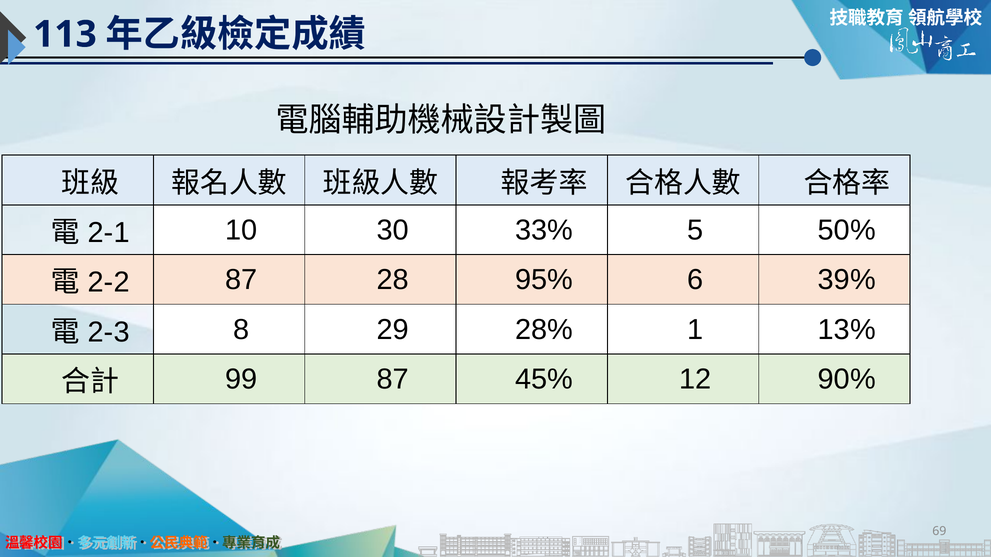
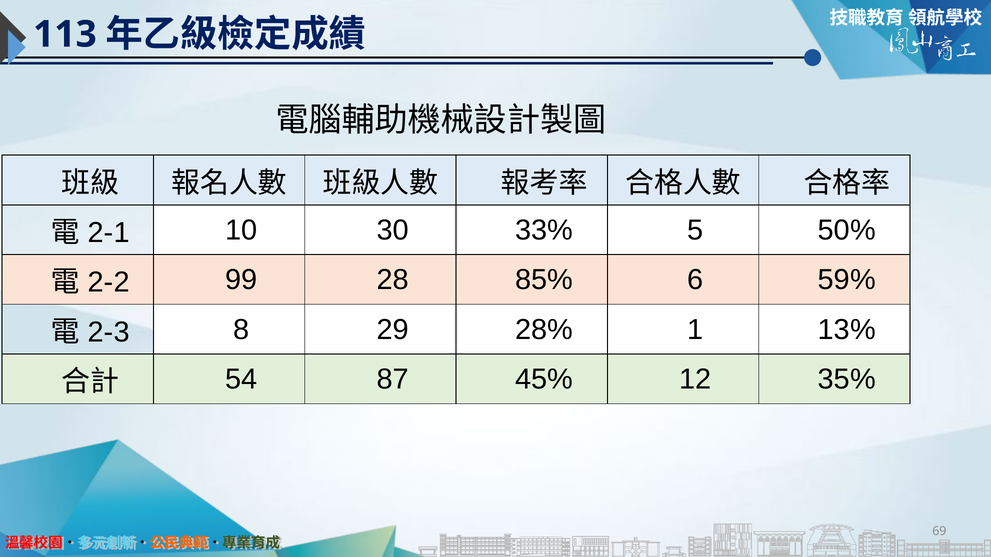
87: 87 -> 99 (241, 280)
95%: 95% -> 85% (544, 280)
39%: 39% -> 59% (847, 280)
99: 99 -> 54 (241, 380)
90%: 90% -> 35% (847, 380)
